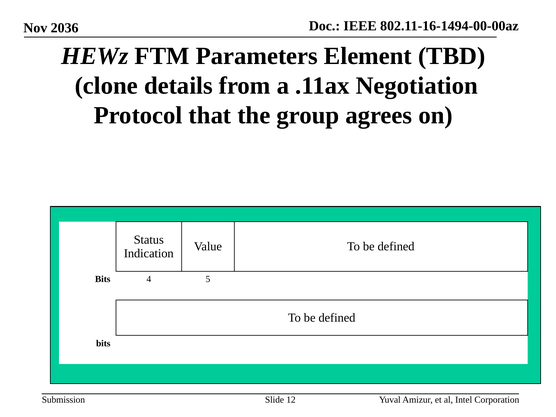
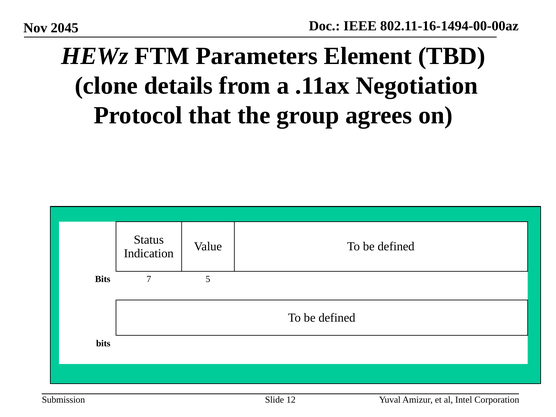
2036: 2036 -> 2045 (65, 28)
4: 4 -> 7 (149, 279)
